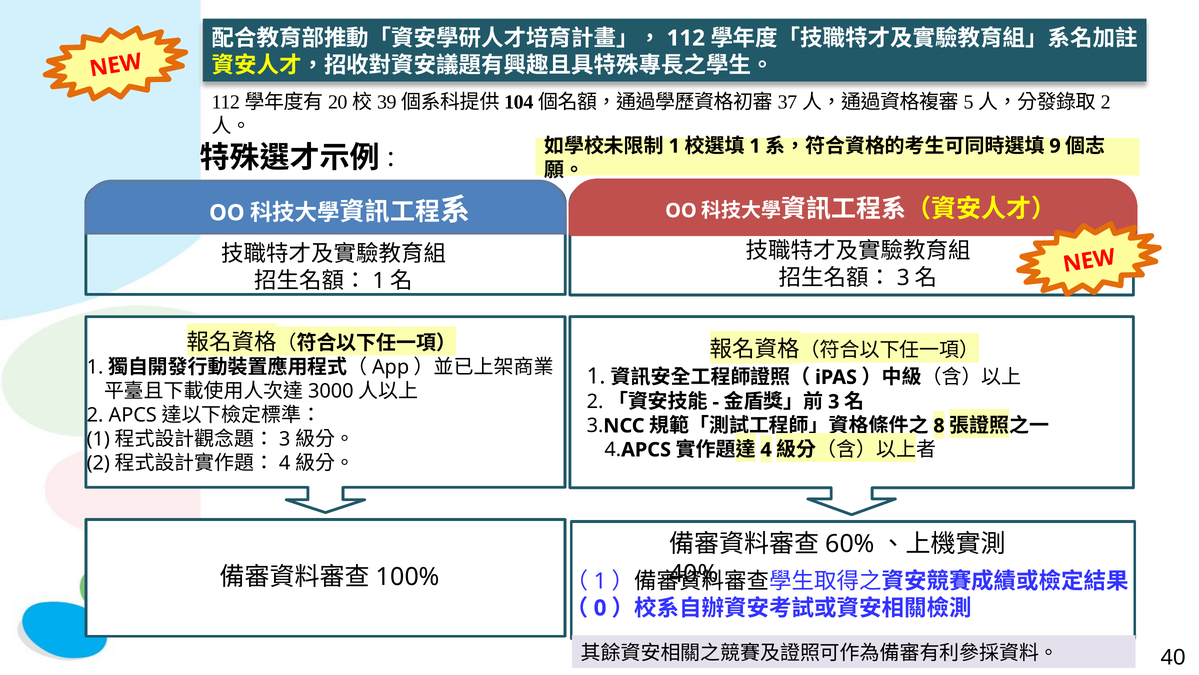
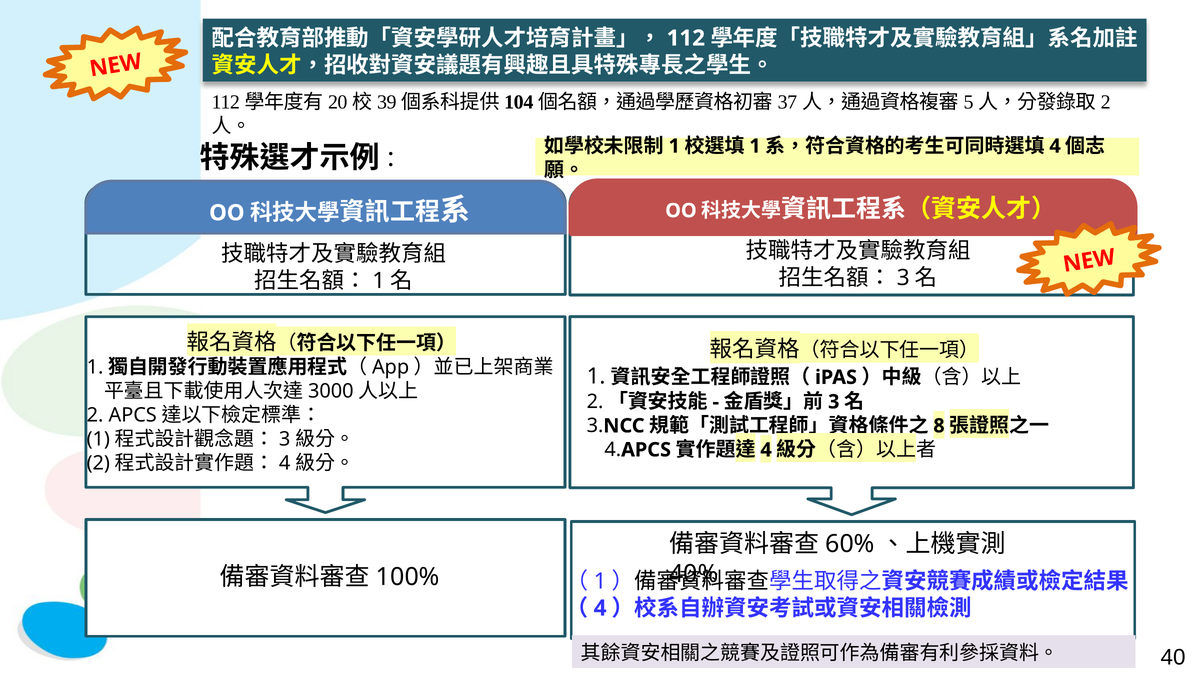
9: 9 -> 4 (1055, 146)
0: 0 -> 4 (600, 608)
